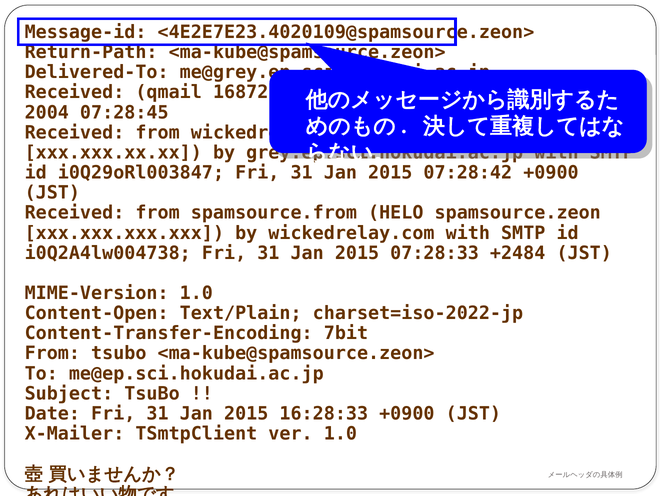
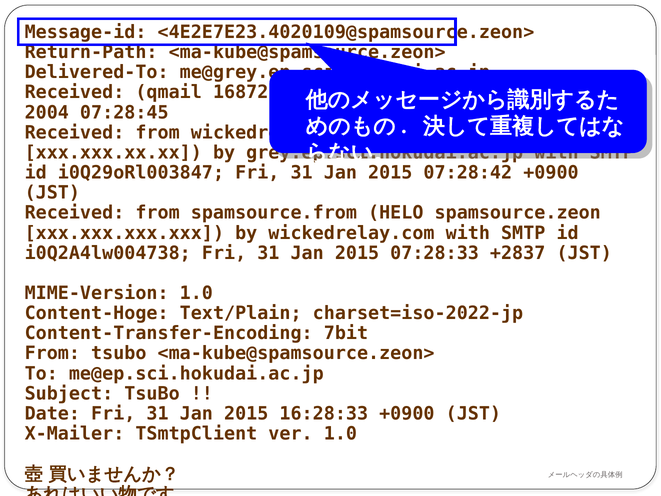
+2484: +2484 -> +2837 (518, 253)
Content-Open: Content-Open -> Content-Hoge (97, 313)
